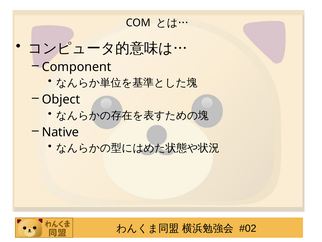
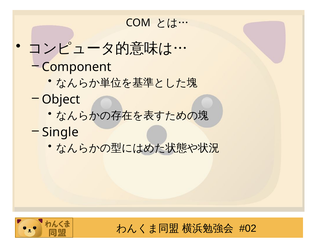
Native: Native -> Single (60, 132)
